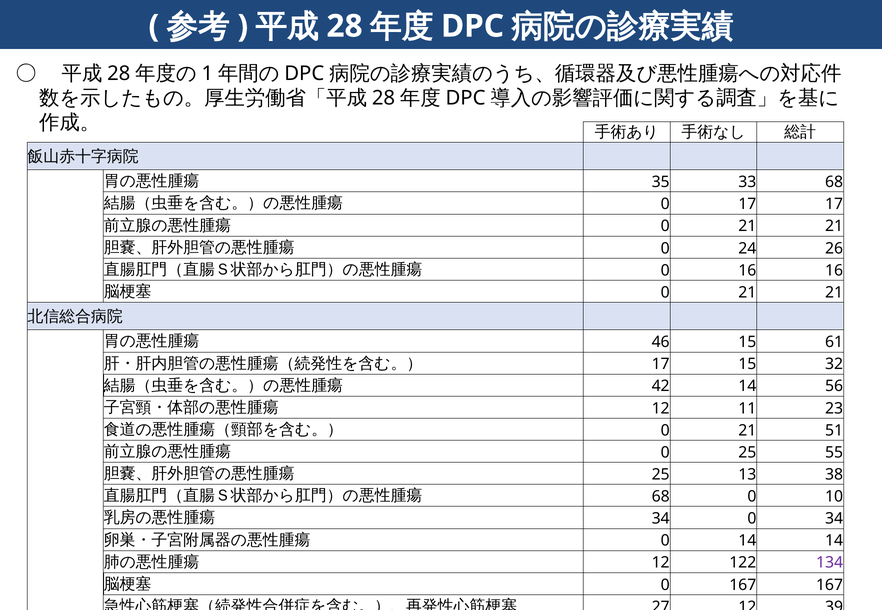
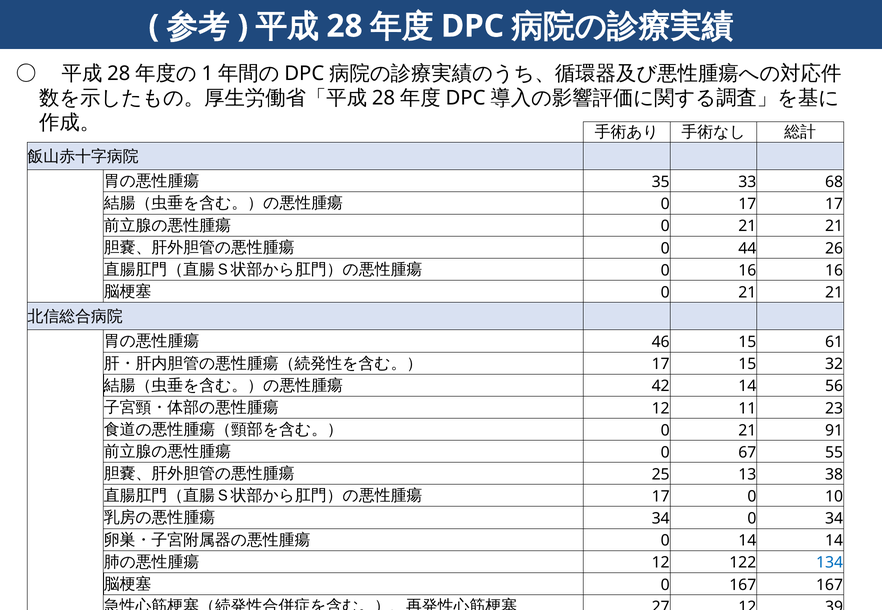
24: 24 -> 44 (747, 249)
51: 51 -> 91 (834, 431)
0 25: 25 -> 67 (747, 453)
68: 68 -> 17 (661, 497)
134 colour: purple -> blue (830, 563)
